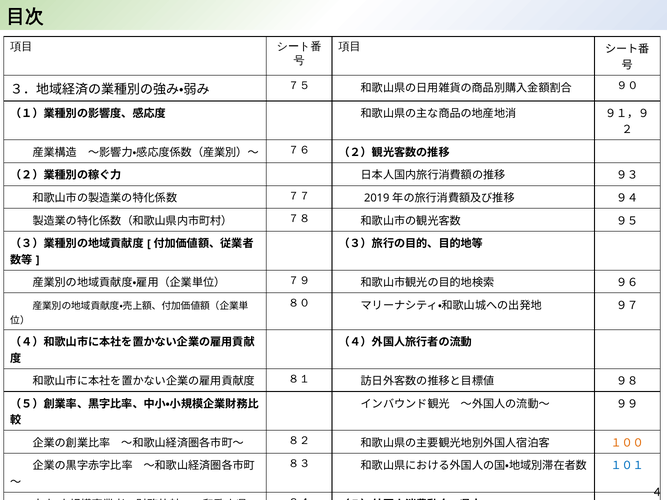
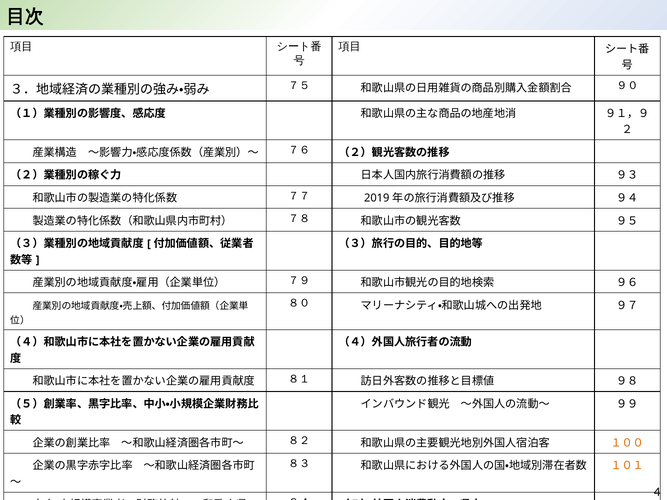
１０１ colour: blue -> orange (627, 466)
